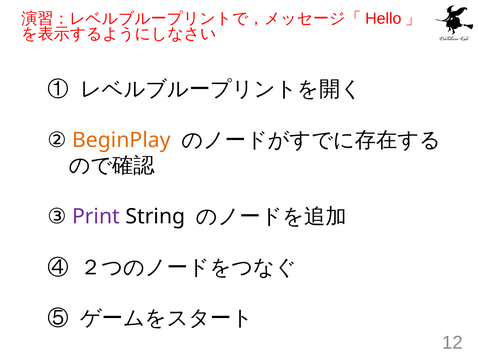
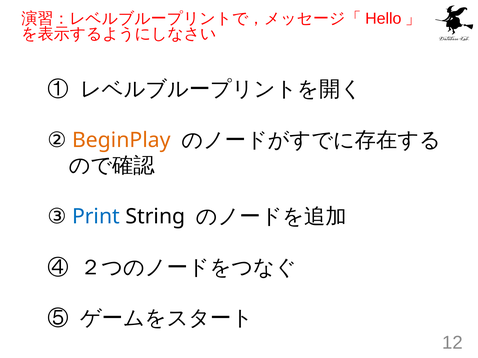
Print colour: purple -> blue (96, 217)
